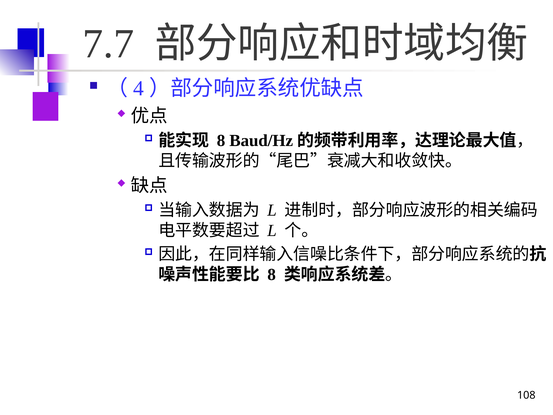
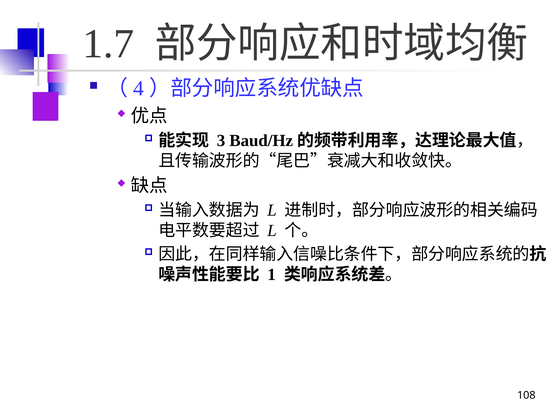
7.7: 7.7 -> 1.7 (108, 44)
8: 8 -> 3 (221, 140)
8: 8 -> 1 (272, 274)
